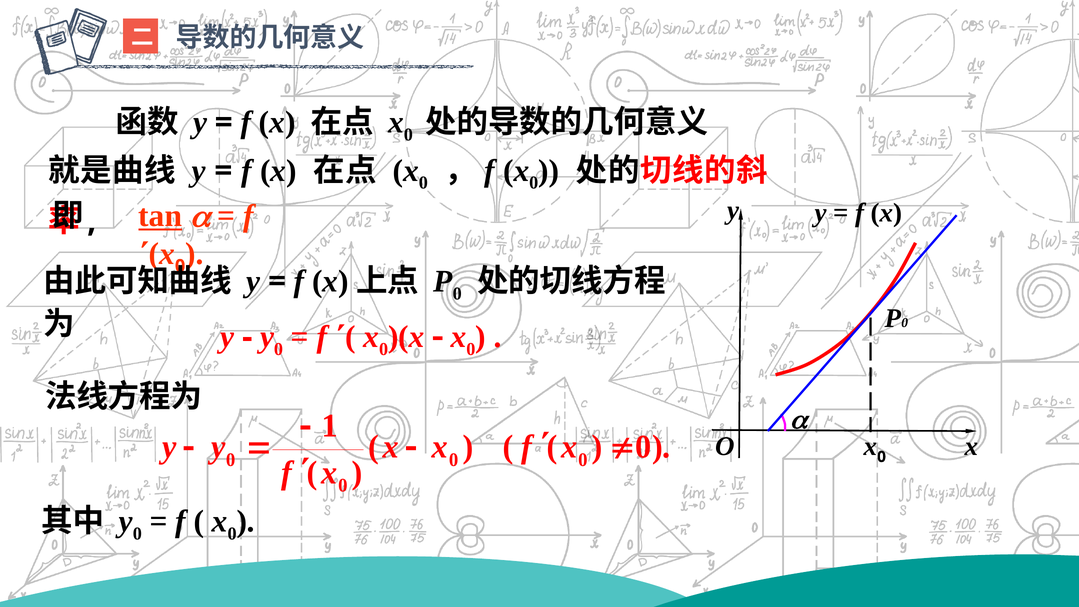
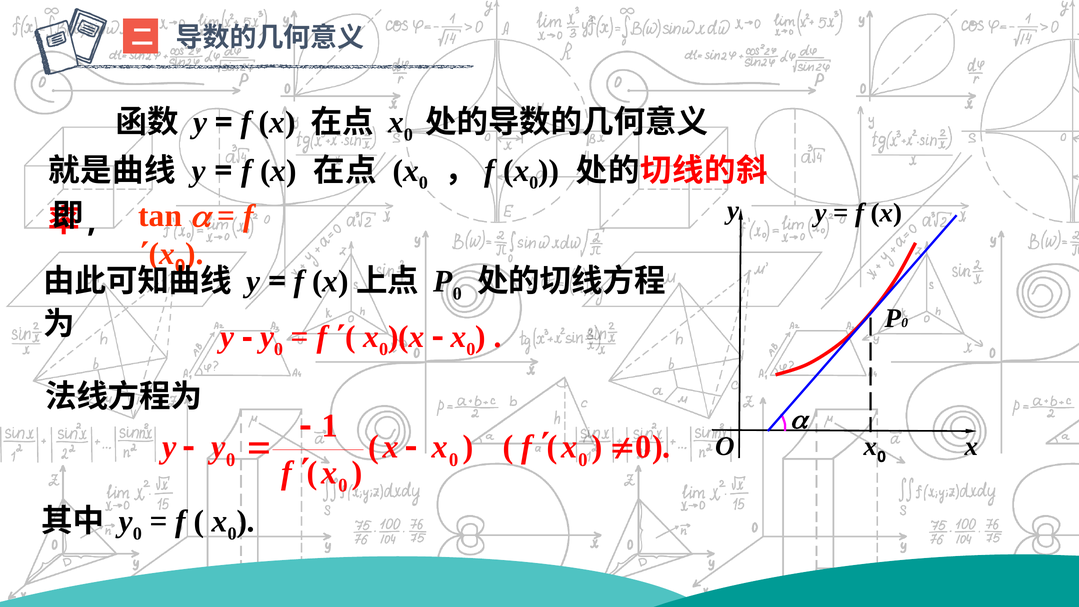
tan underline: present -> none (160, 216)
